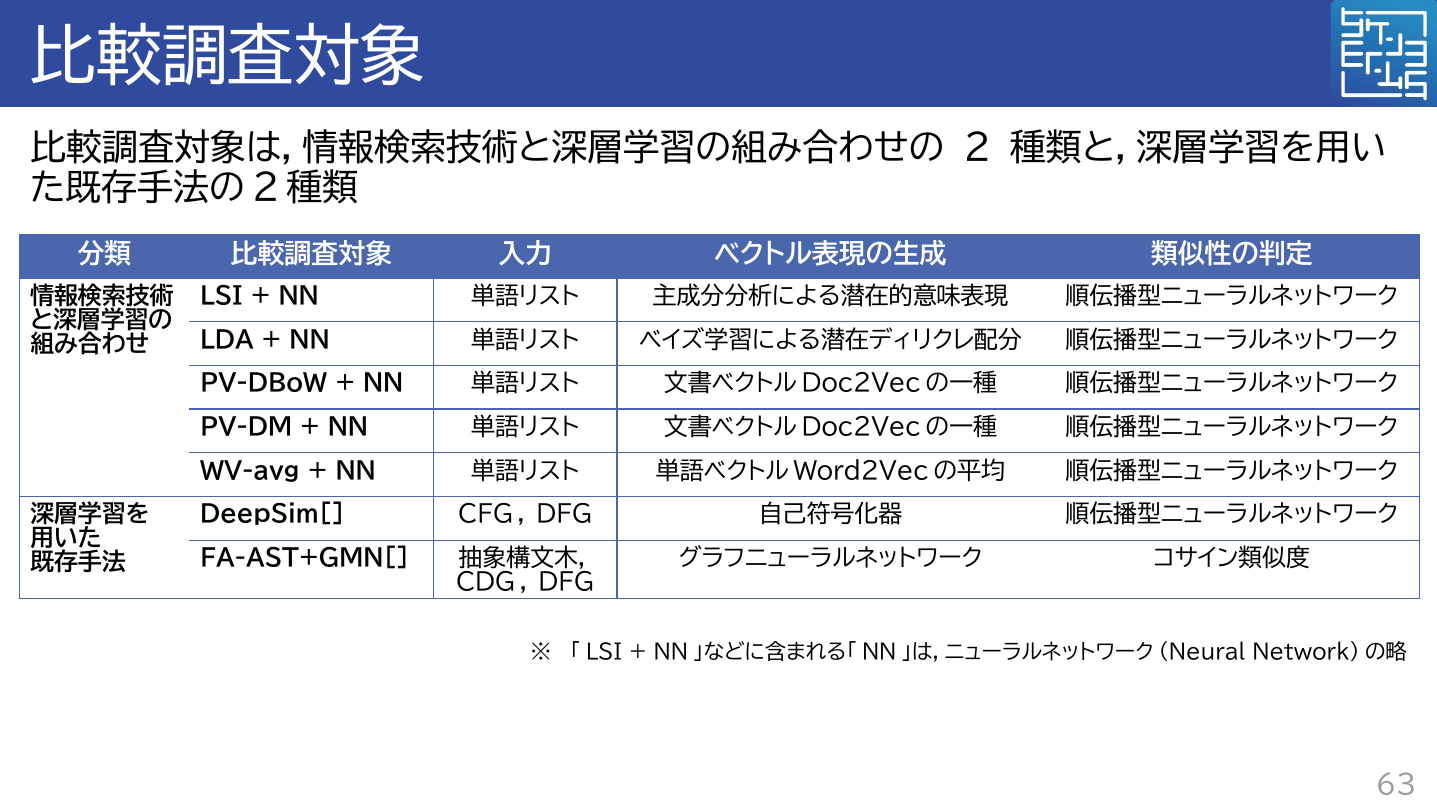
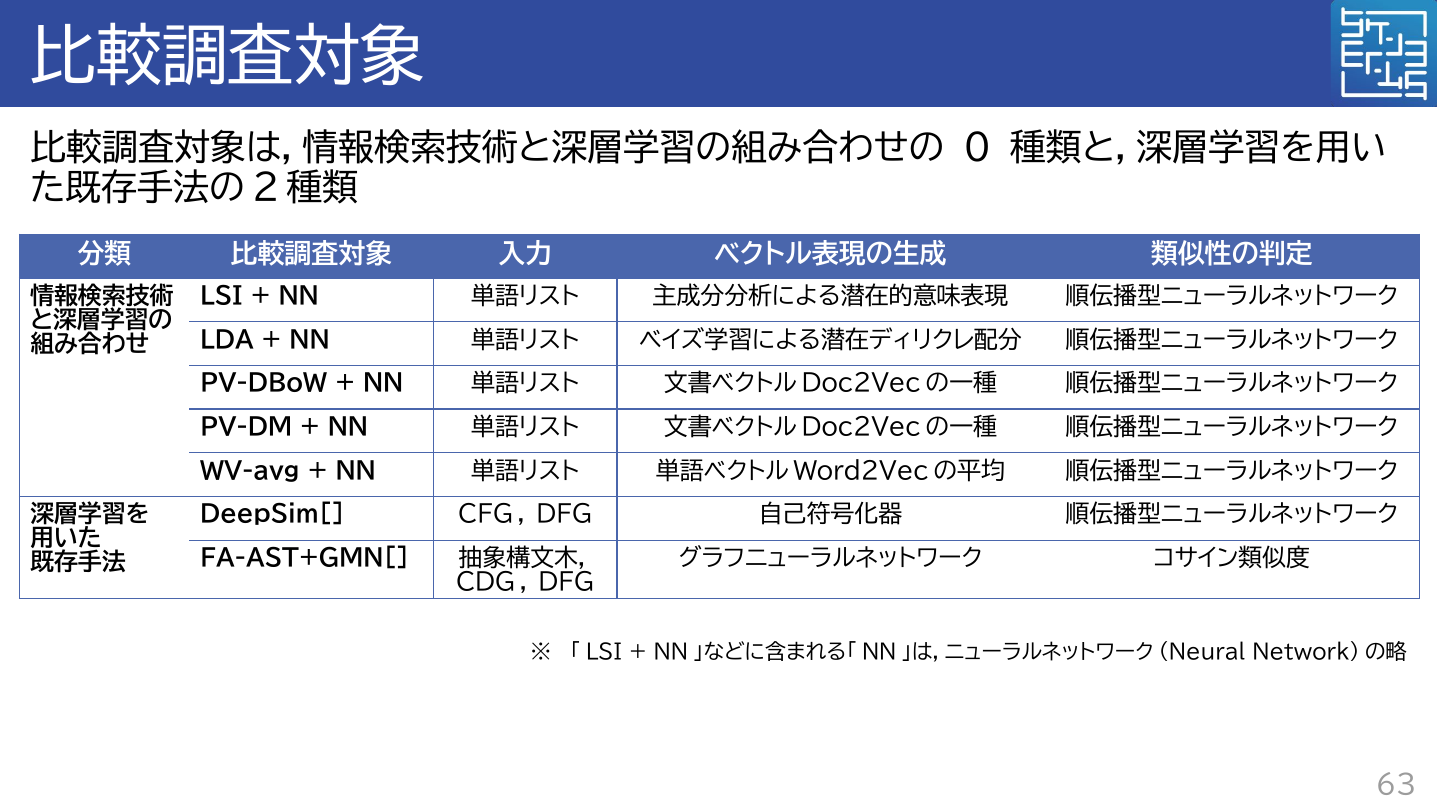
2: 2 -> 0 (977, 149)
